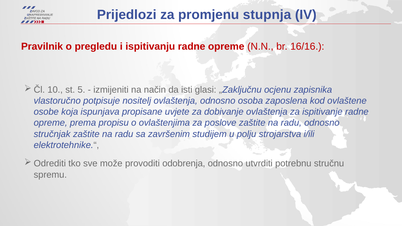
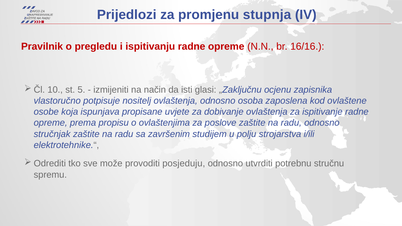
odobrenja: odobrenja -> posjeduju (184, 164)
